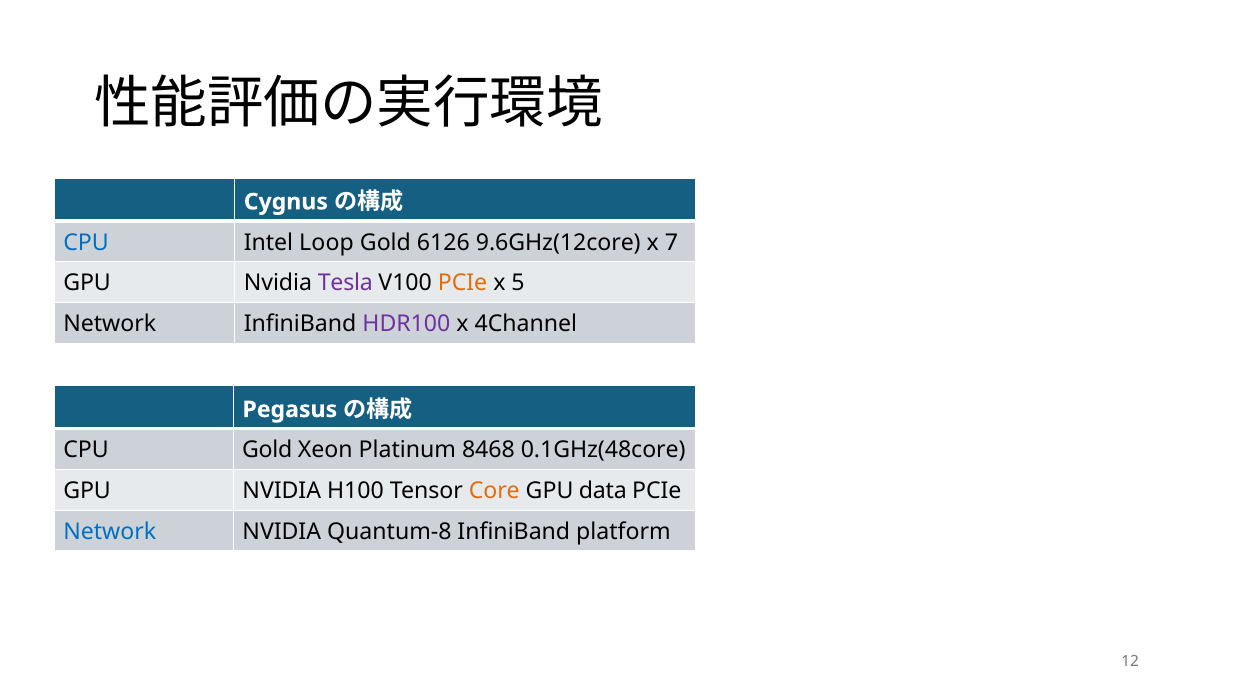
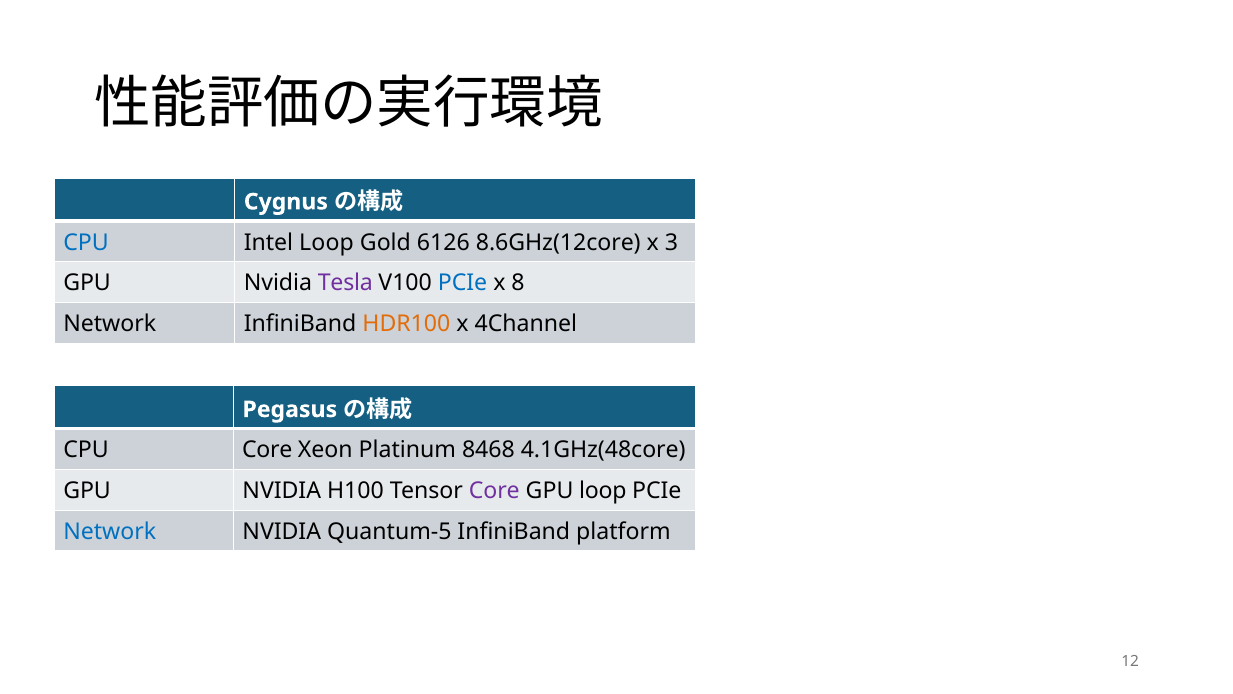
9.6GHz(12core: 9.6GHz(12core -> 8.6GHz(12core (558, 242)
7: 7 -> 3 (671, 242)
PCIe colour: orange -> blue (463, 283)
5: 5 -> 8 (518, 283)
HDR100 colour: purple -> orange (406, 324)
CPU Gold: Gold -> Core (267, 450)
0.1GHz(48core: 0.1GHz(48core -> 4.1GHz(48core (603, 450)
Core colour: orange -> purple (494, 491)
GPU data: data -> loop (603, 491)
Quantum-8: Quantum-8 -> Quantum-5 (389, 531)
